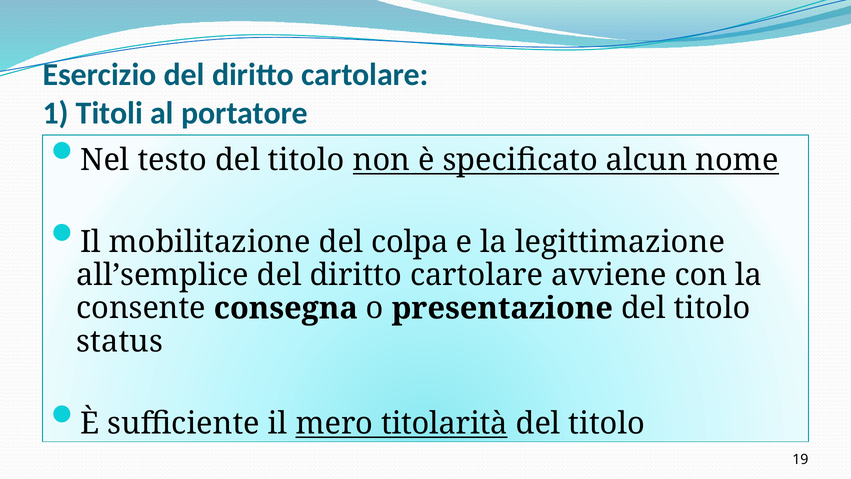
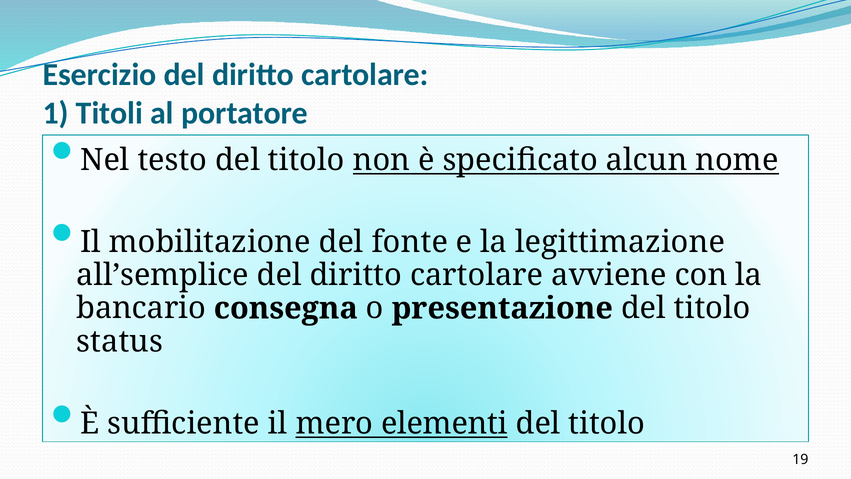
colpa: colpa -> fonte (410, 242)
consente: consente -> bancario (141, 308)
titolarità: titolarità -> elementi (444, 423)
